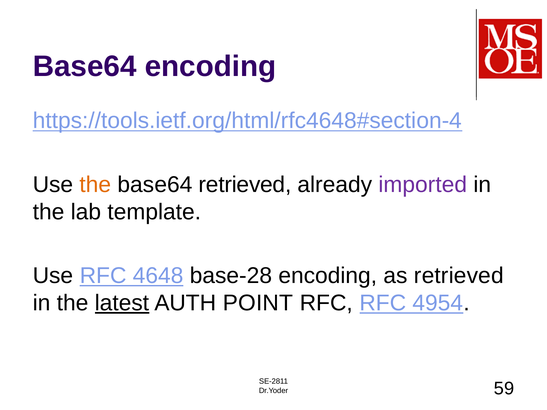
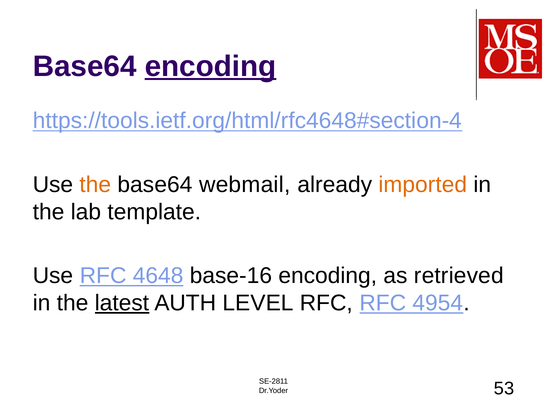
encoding underline: none -> present (210, 66)
base64 retrieved: retrieved -> webmail (245, 185)
imported colour: purple -> orange (423, 185)
base-28: base-28 -> base-16 (231, 276)
POINT: POINT -> LEVEL (258, 303)
59: 59 -> 53 (504, 389)
